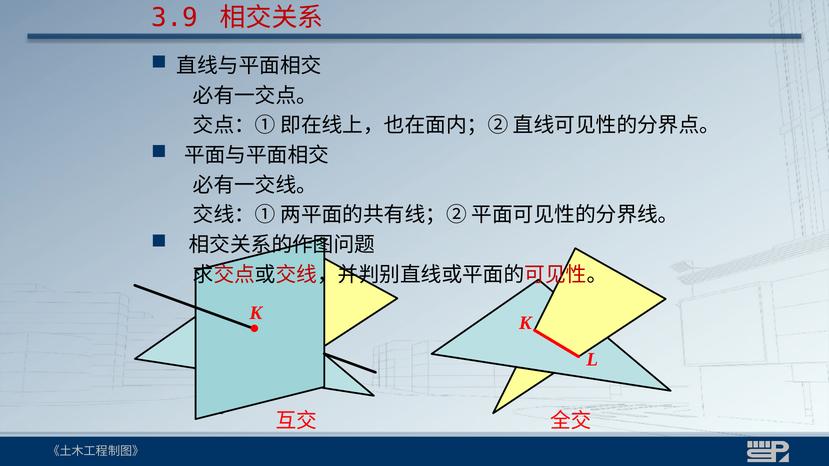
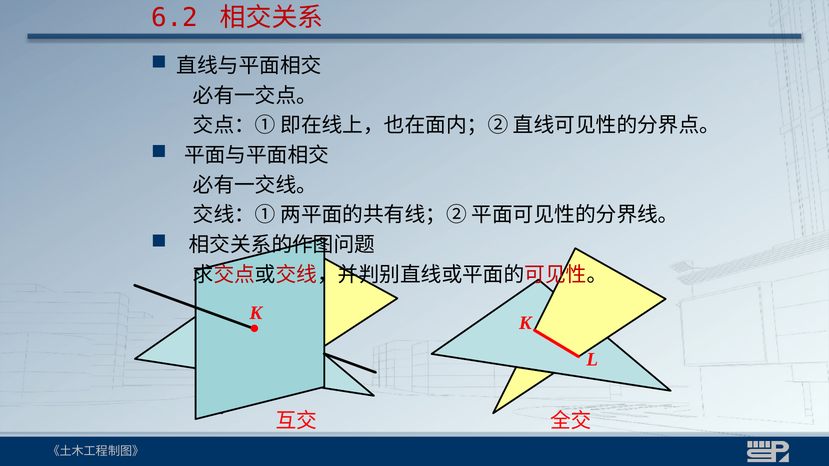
3.9: 3.9 -> 6.2 (175, 18)
